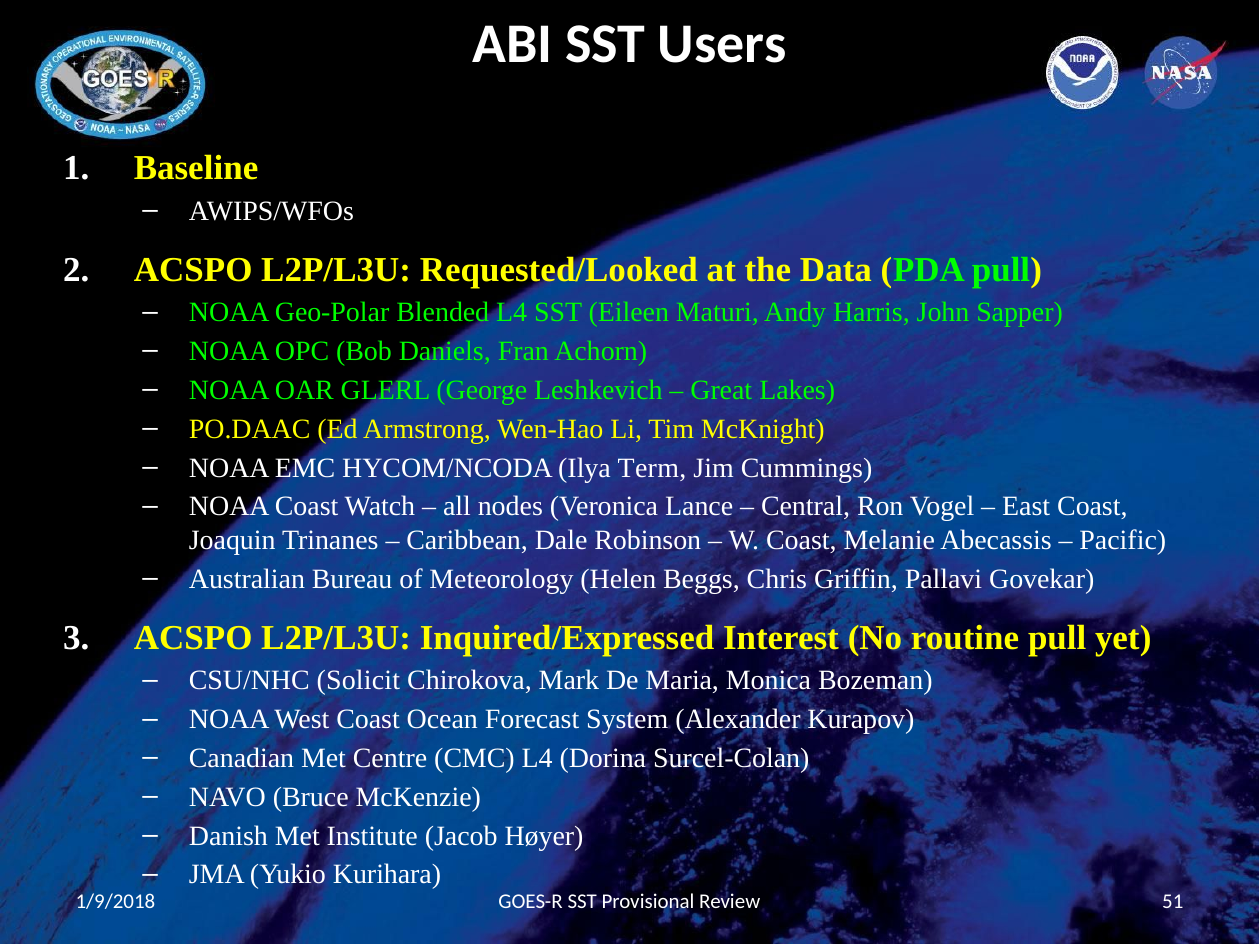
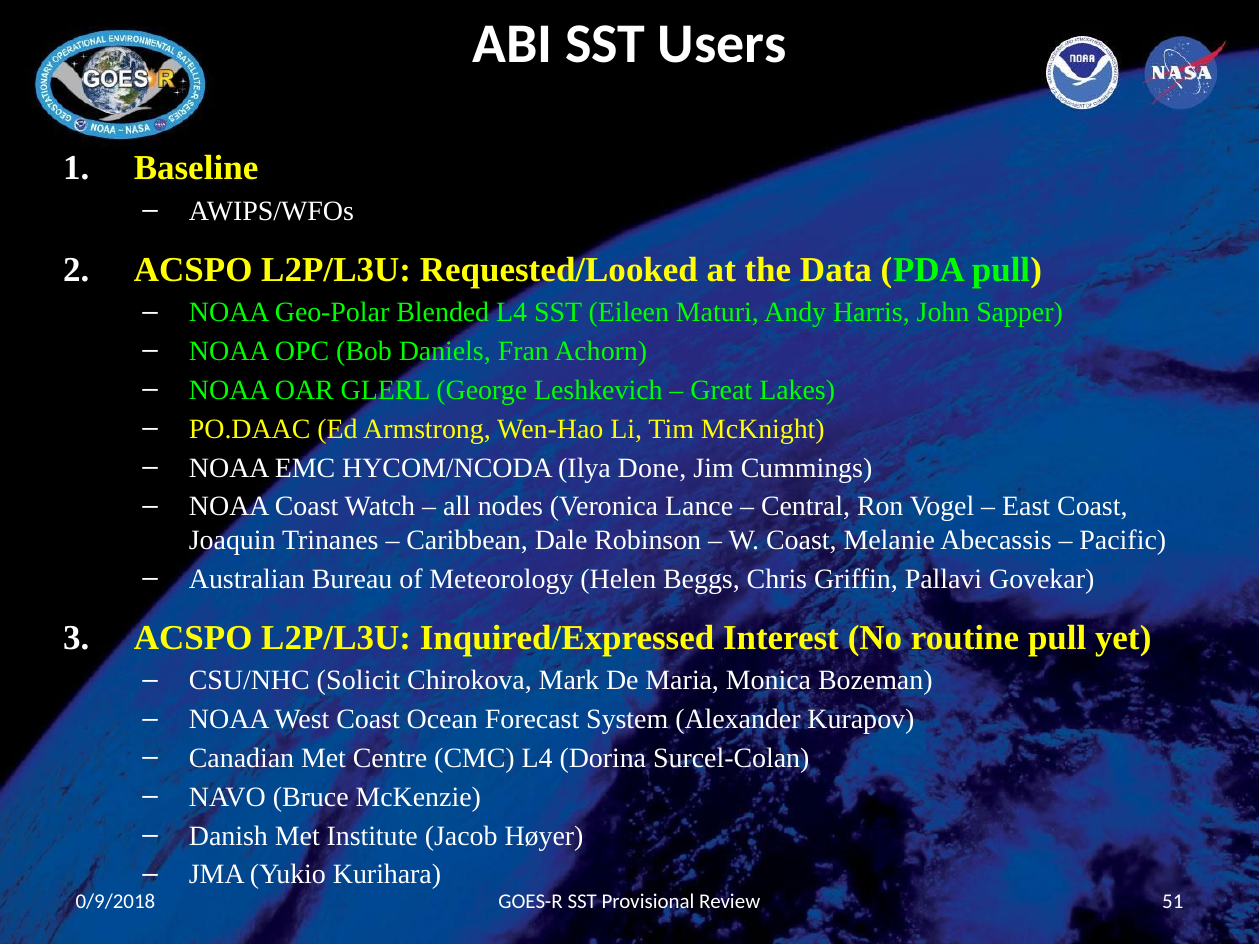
Term: Term -> Done (652, 468)
1/9/2018: 1/9/2018 -> 0/9/2018 (115, 902)
